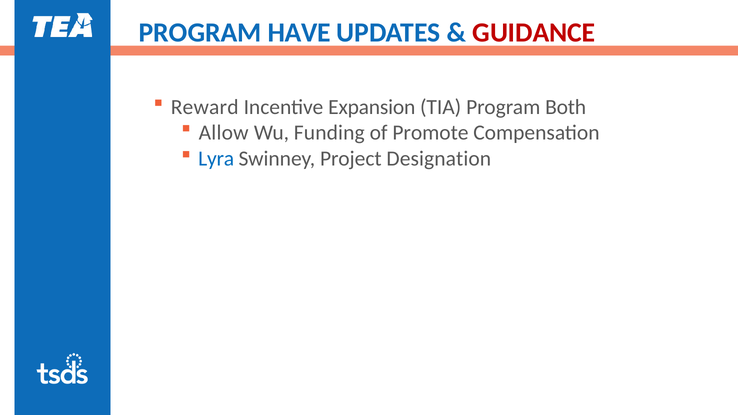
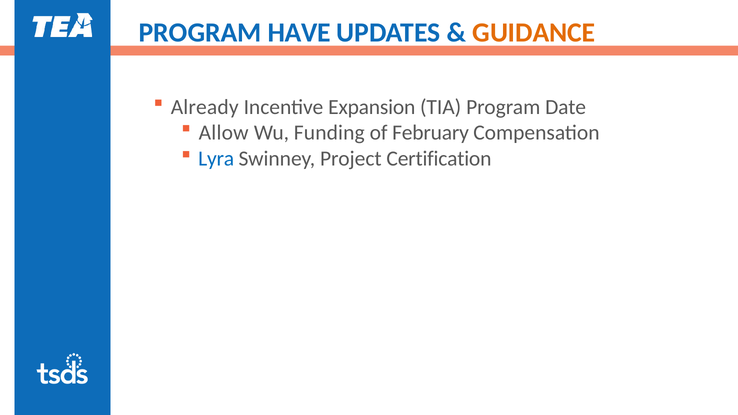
GUIDANCE colour: red -> orange (534, 33)
Reward: Reward -> Already (205, 107)
Both: Both -> Date (566, 107)
Promote: Promote -> February (431, 133)
Designation: Designation -> Certification (439, 159)
